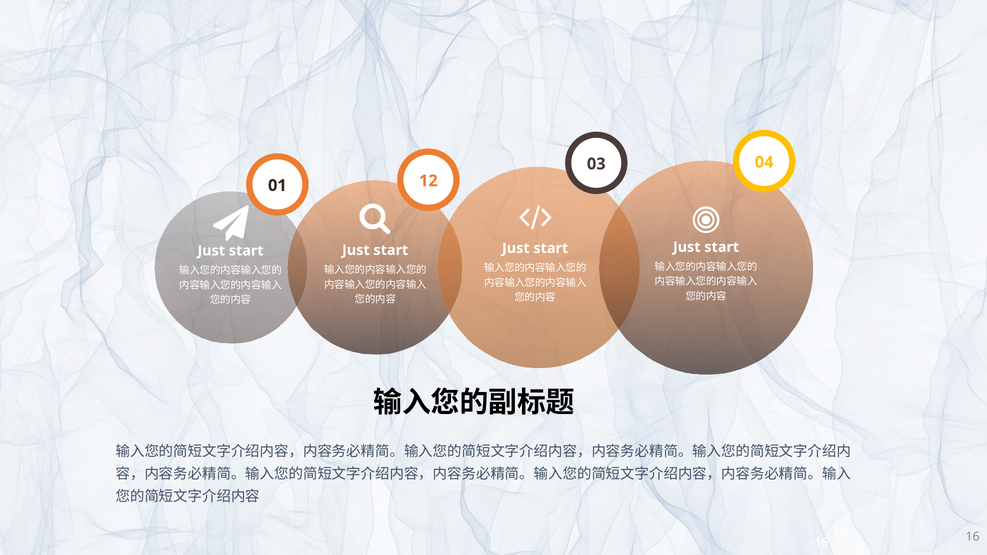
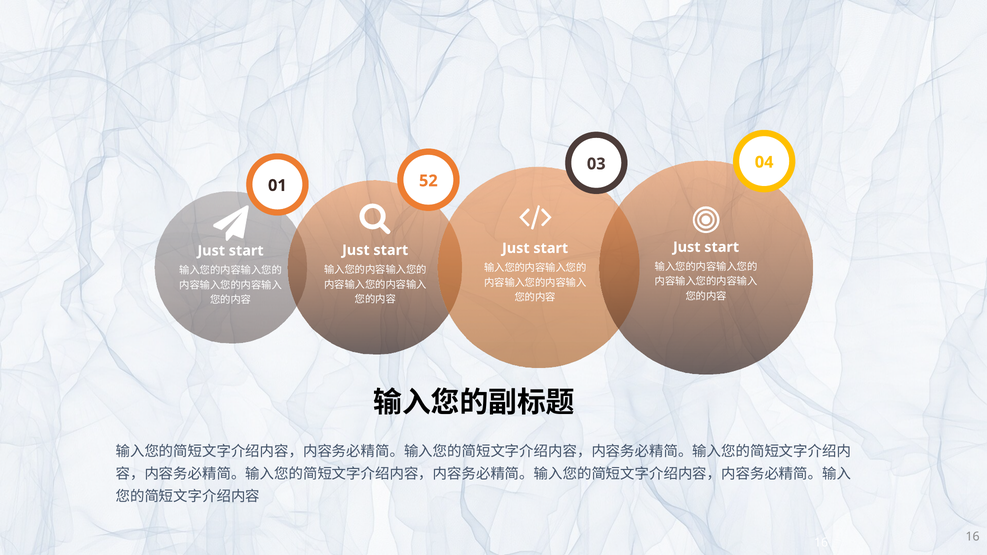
12: 12 -> 52 (428, 181)
